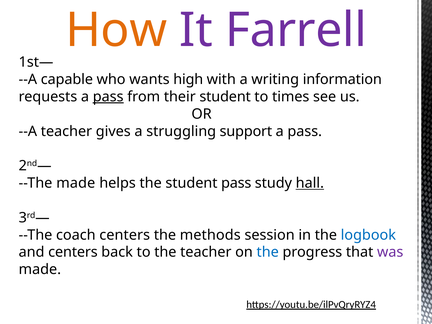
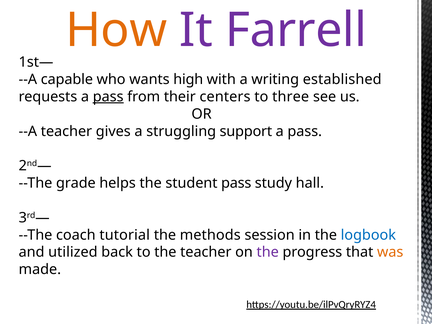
information: information -> established (342, 79)
their student: student -> centers (225, 97)
times: times -> three (291, 97)
--The made: made -> grade (76, 183)
hall underline: present -> none (310, 183)
coach centers: centers -> tutorial (125, 235)
and centers: centers -> utilized (73, 252)
the colour: blue -> purple (268, 252)
was colour: purple -> orange (390, 252)
